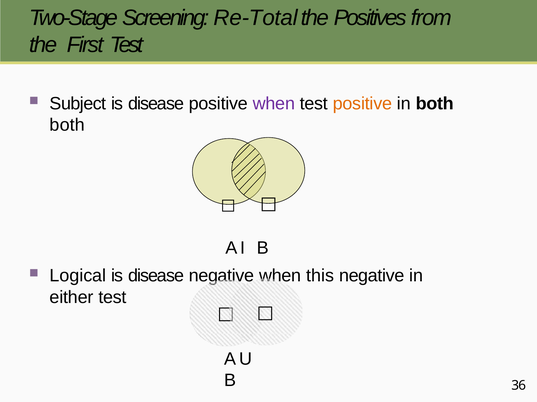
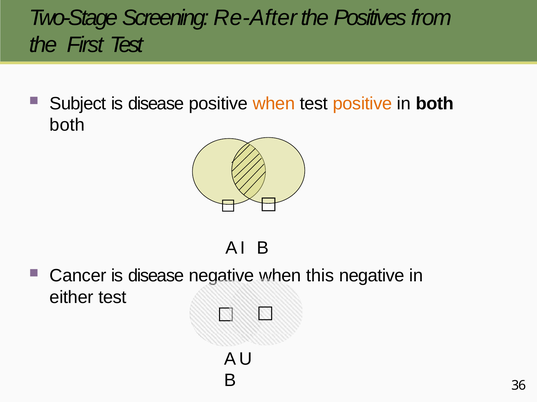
Re-Total: Re-Total -> Re-After (256, 18)
when colour: purple -> orange (274, 104)
Logical: Logical -> Cancer (78, 276)
